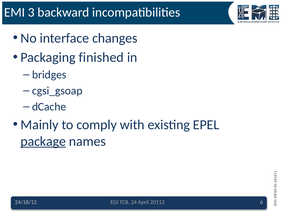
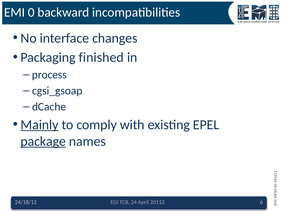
3: 3 -> 0 (31, 12)
bridges: bridges -> process (49, 75)
Mainly underline: none -> present (40, 125)
